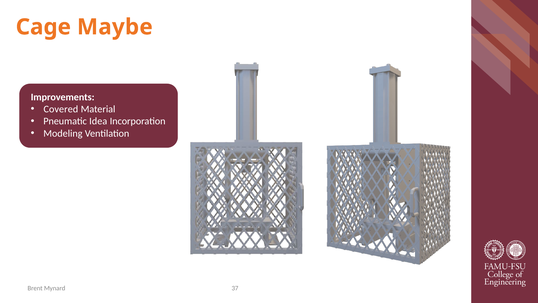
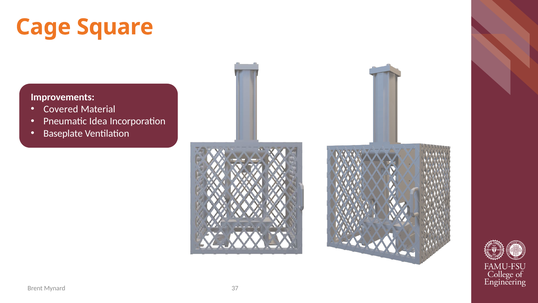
Maybe: Maybe -> Square (115, 27)
Modeling: Modeling -> Baseplate (63, 133)
